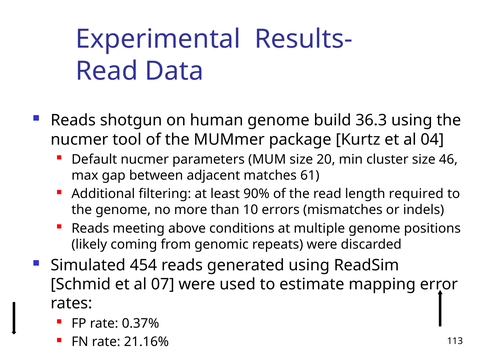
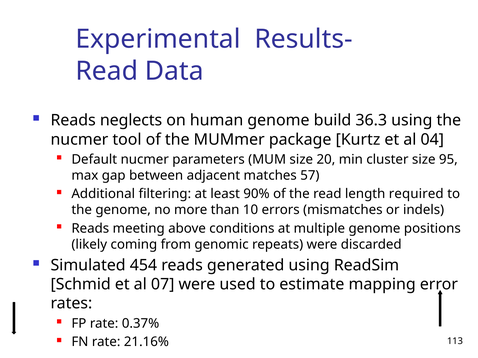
shotgun: shotgun -> neglects (131, 121)
46: 46 -> 95 (448, 160)
61: 61 -> 57 (310, 176)
